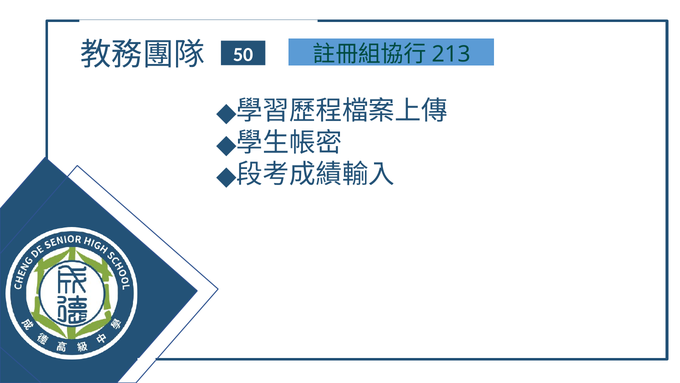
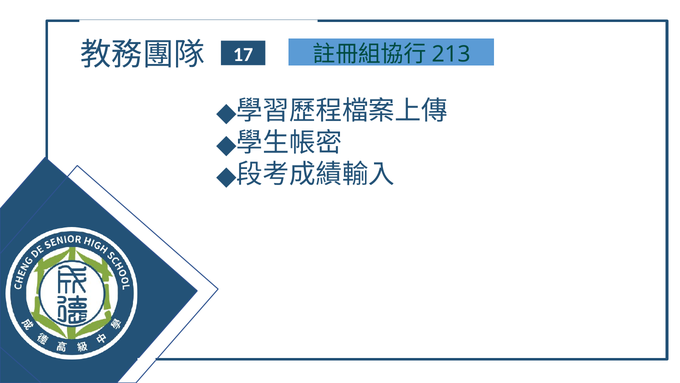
50: 50 -> 17 (243, 55)
